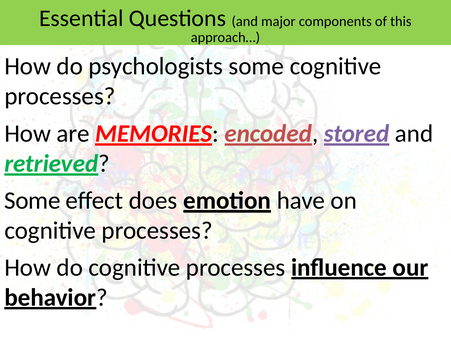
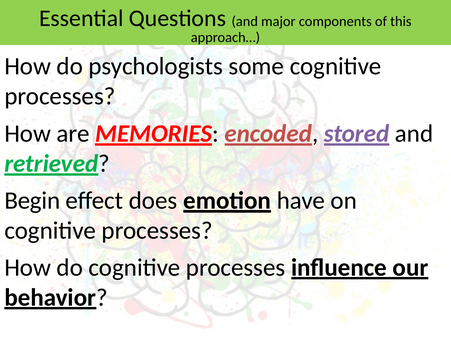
Some: Some -> Begin (32, 201)
